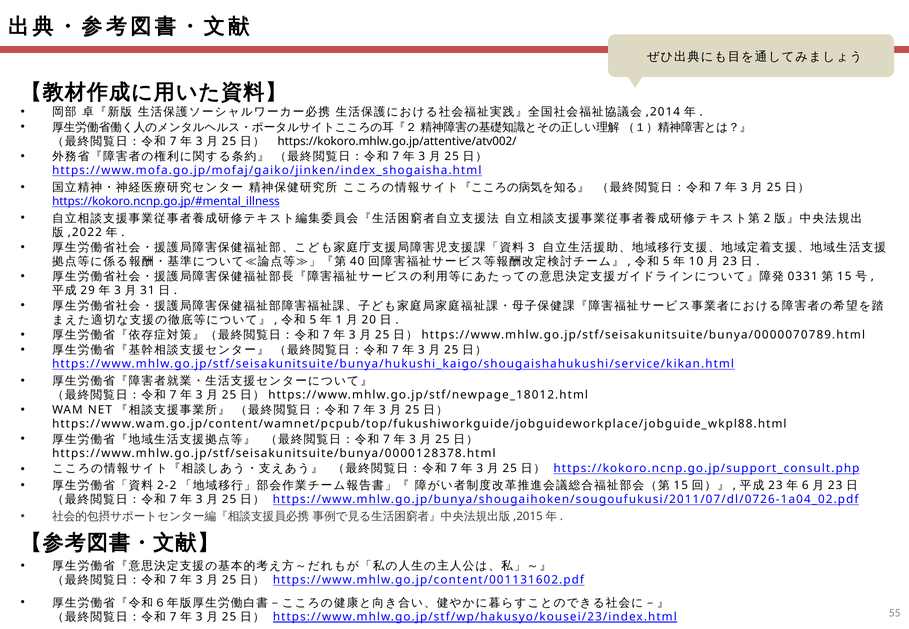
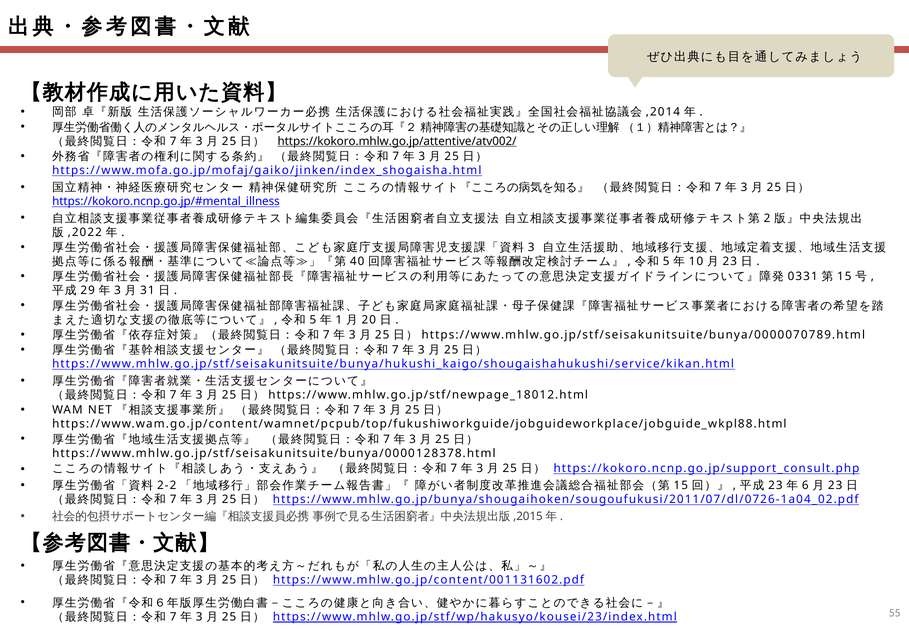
https://kokoro.mhlw.go.jp/attentive/atv002/ underline: none -> present (397, 141)
